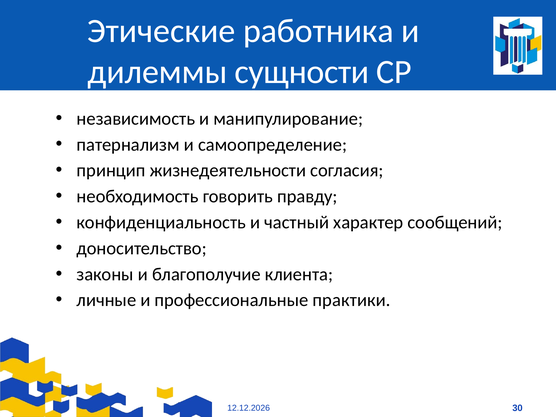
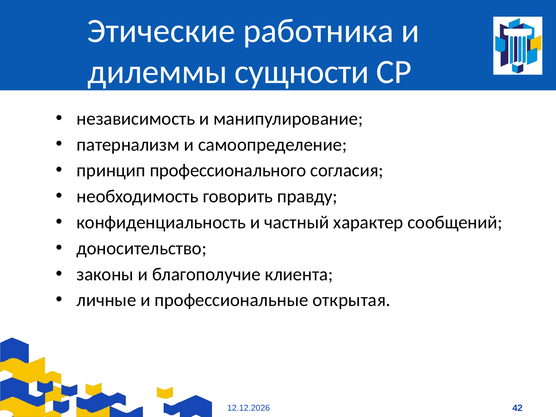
жизнедеятельности: жизнедеятельности -> профессионального (228, 170)
практики: практики -> открытая (352, 300)
30: 30 -> 42 (517, 408)
